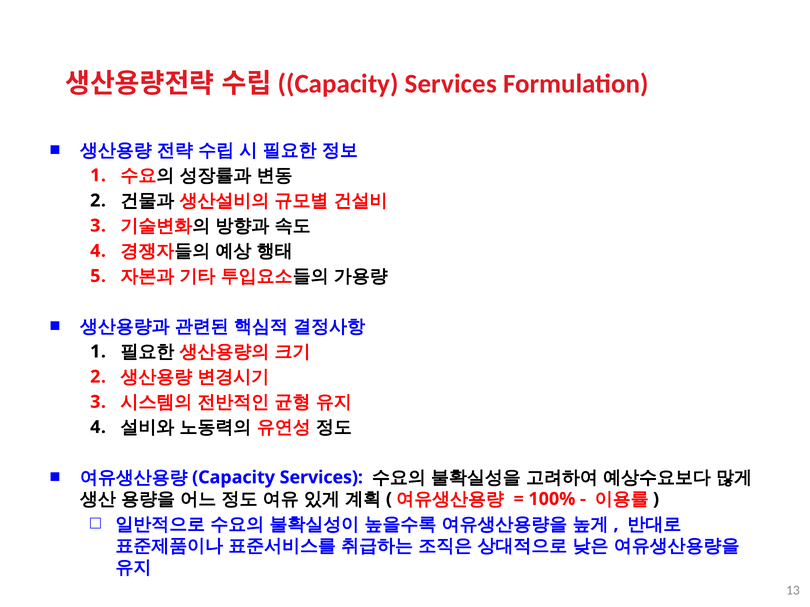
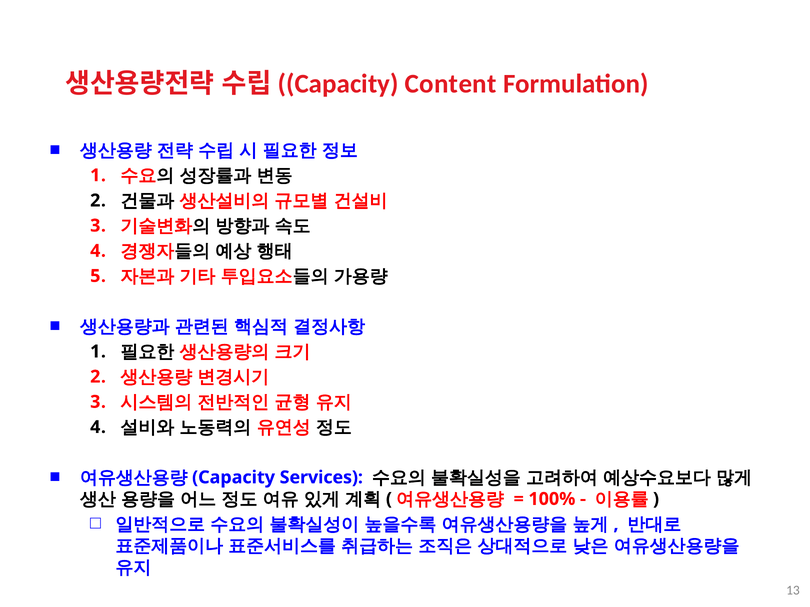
Services: Services -> Content (451, 84)
